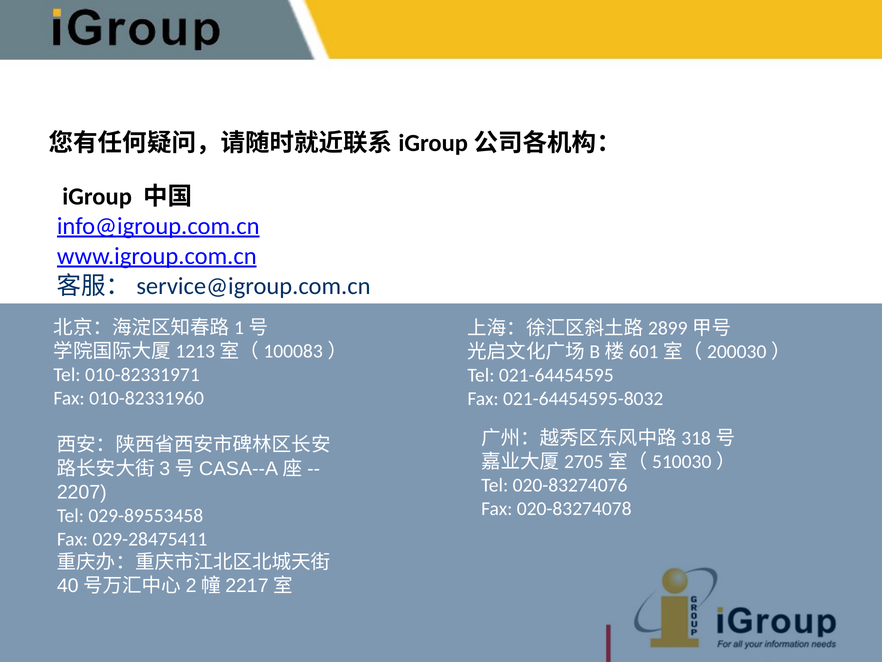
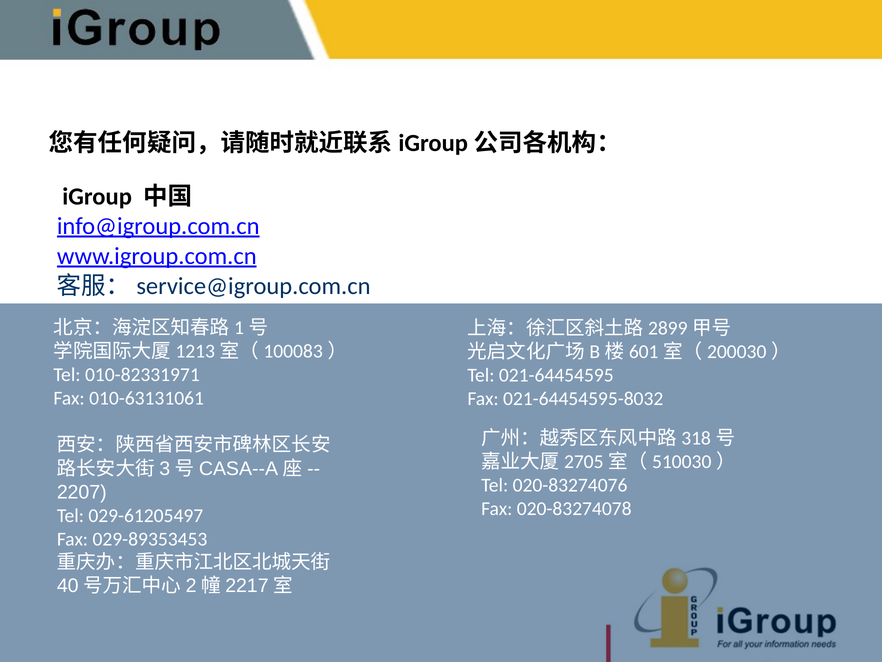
010-82331960: 010-82331960 -> 010-63131061 (147, 398)
029-89553458: 029-89553458 -> 029-61205497 (146, 515)
029-28475411: 029-28475411 -> 029-89353453 (150, 539)
